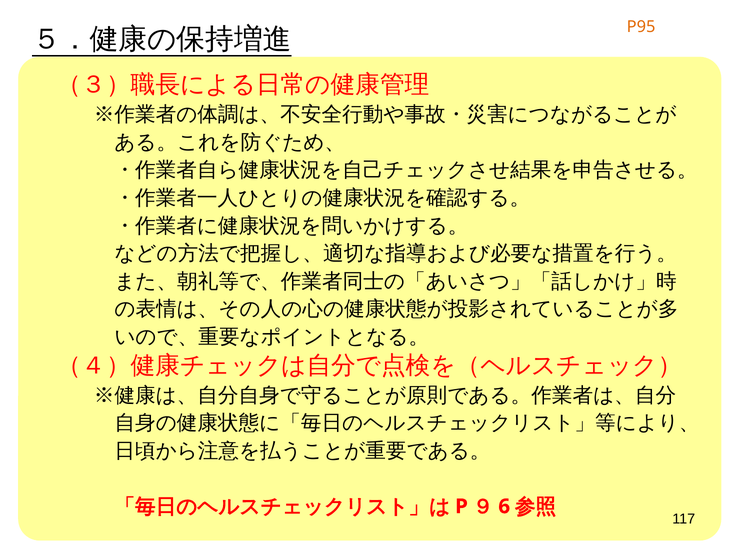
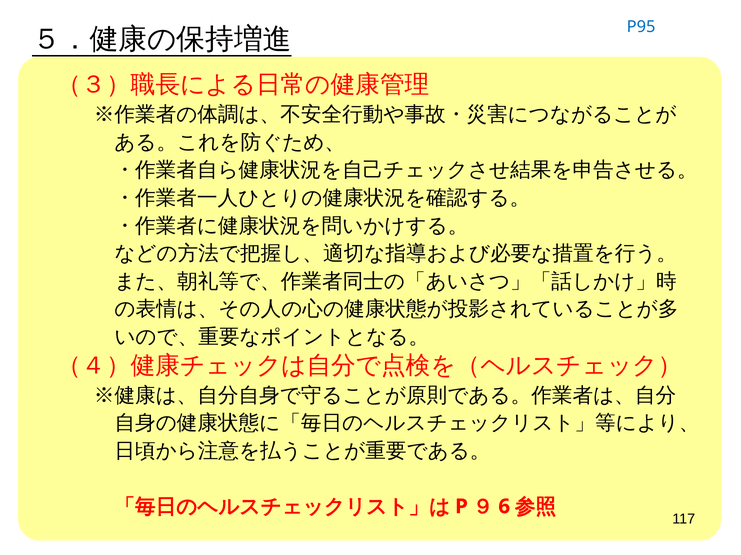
P95 colour: orange -> blue (641, 27)
